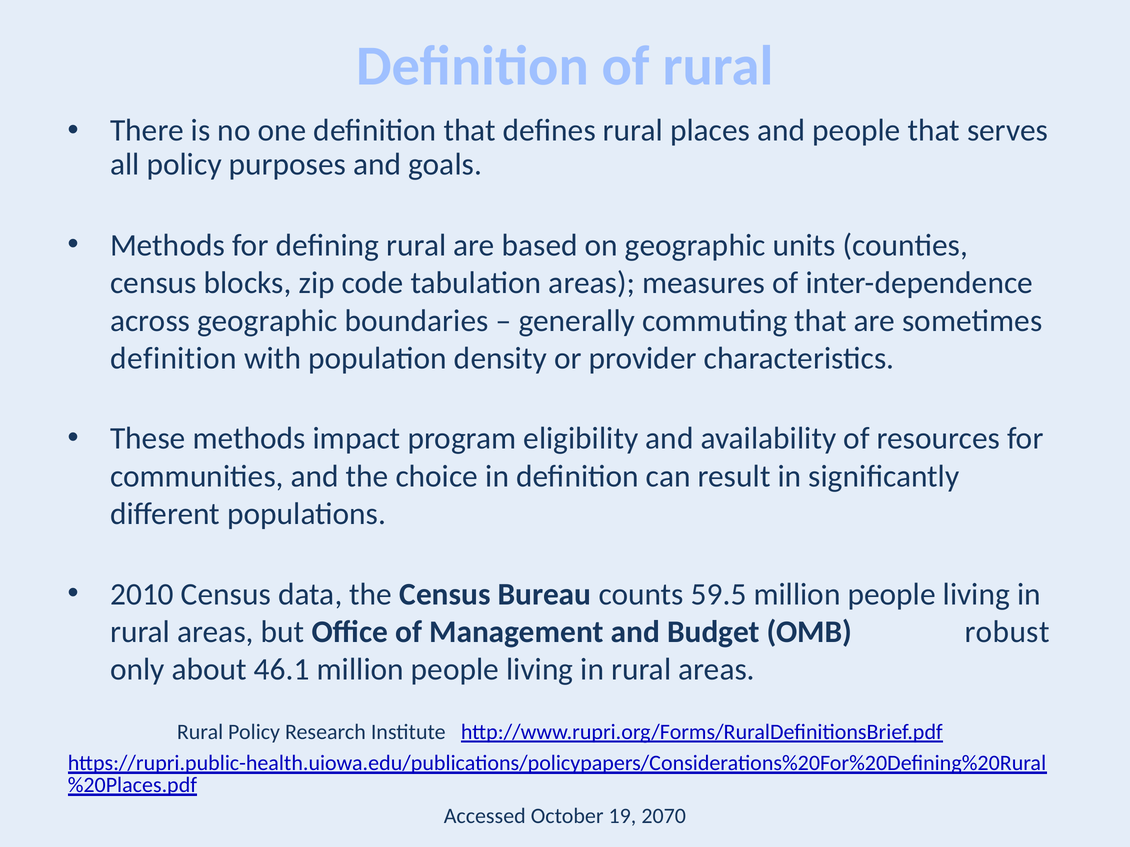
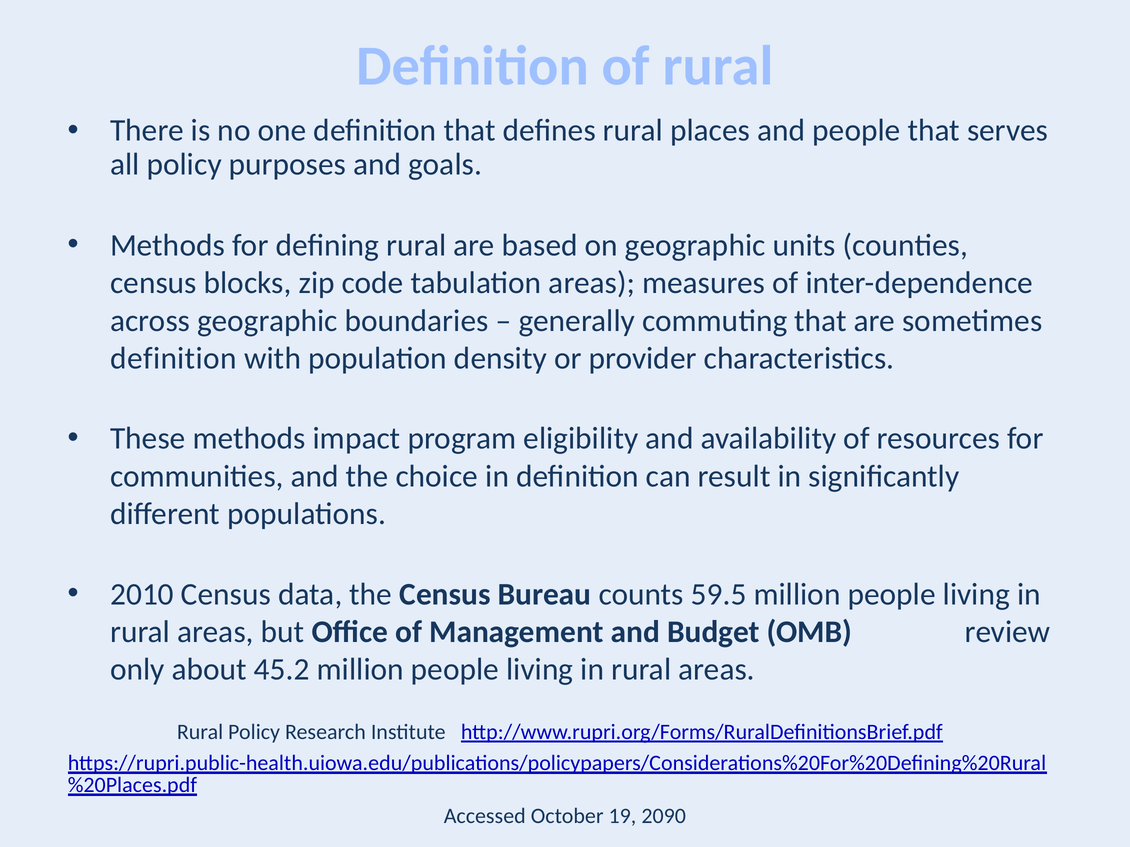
robust: robust -> review (1007, 632)
46.1: 46.1 -> 45.2 (282, 670)
2070: 2070 -> 2090 (664, 817)
